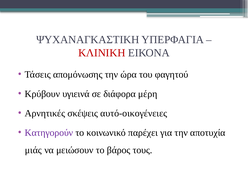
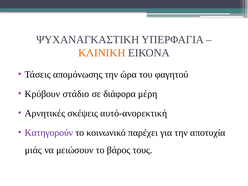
ΚΛΙΝΙΚΗ colour: red -> orange (102, 53)
υγιεινά: υγιεινά -> στάδιο (76, 94)
αυτό-οικογένειες: αυτό-οικογένειες -> αυτό-ανορεκτική (134, 113)
